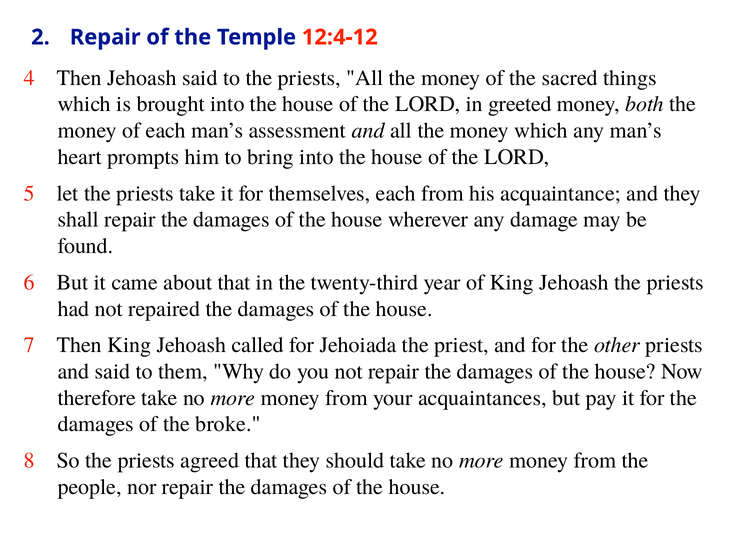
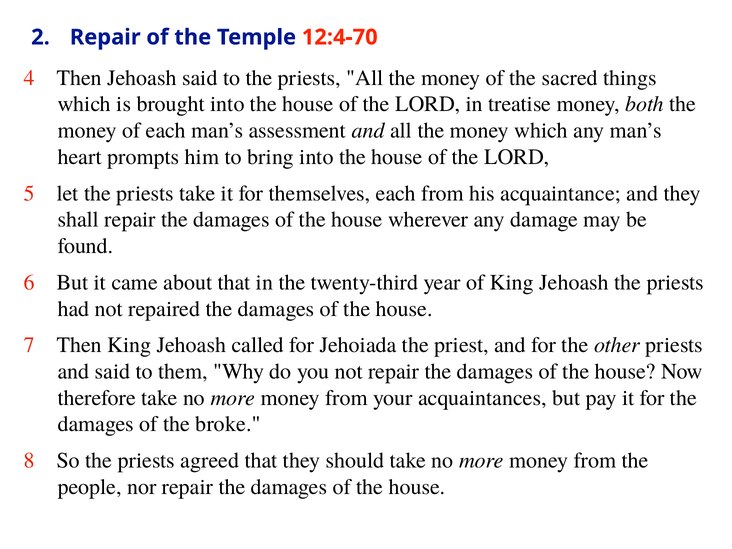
12:4-12: 12:4-12 -> 12:4-70 (340, 37)
greeted: greeted -> treatise (520, 104)
